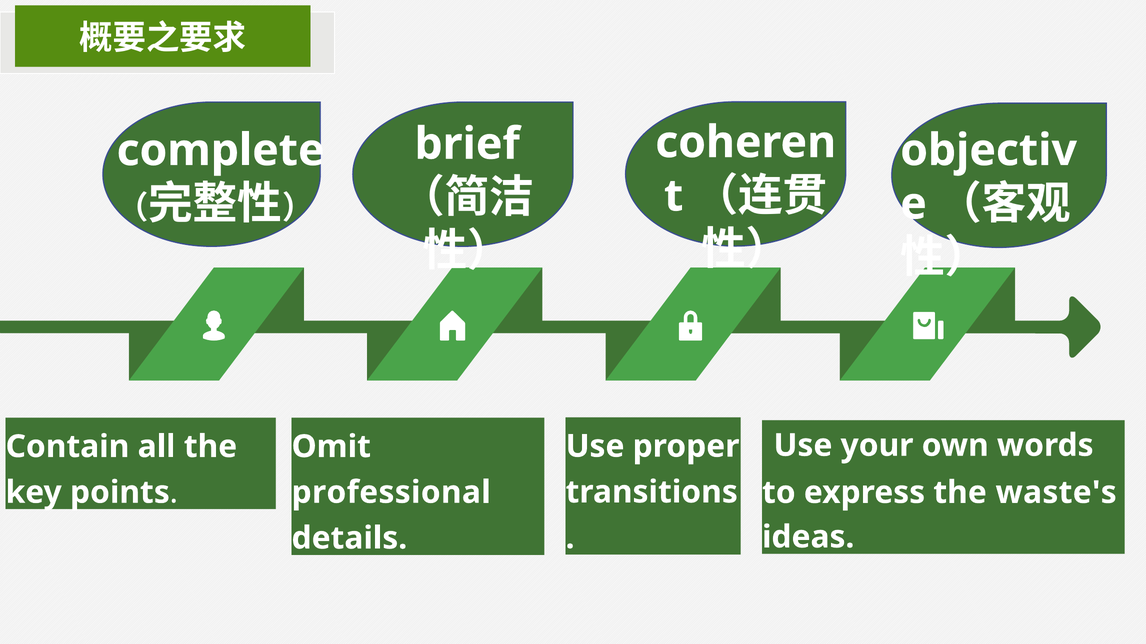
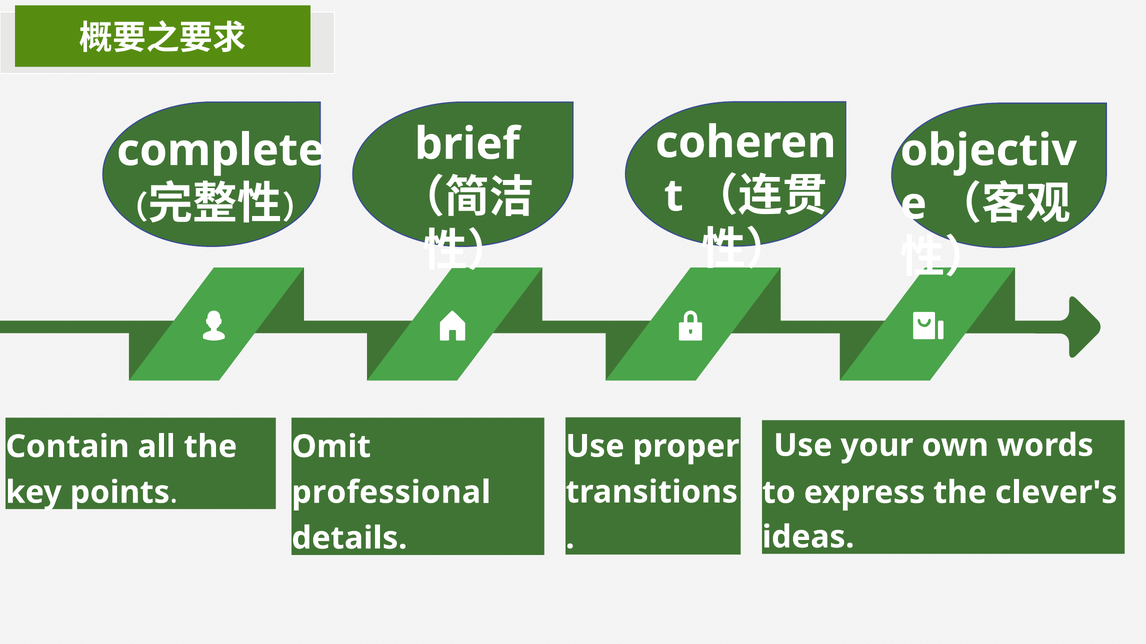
waste's: waste's -> clever's (1056, 493)
